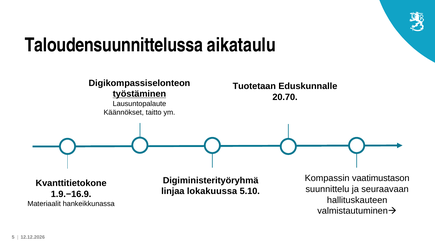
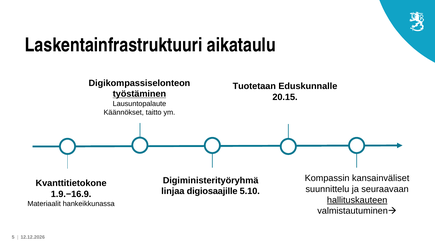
Taloudensuunnittelussa: Taloudensuunnittelussa -> Laskentainfrastruktuuri (114, 45)
20.70: 20.70 -> 20.15 (285, 97)
vaatimustason: vaatimustason -> kansainväliset (381, 178)
lokakuussa: lokakuussa -> digiosaajille (212, 191)
hallituskauteen underline: none -> present (357, 200)
